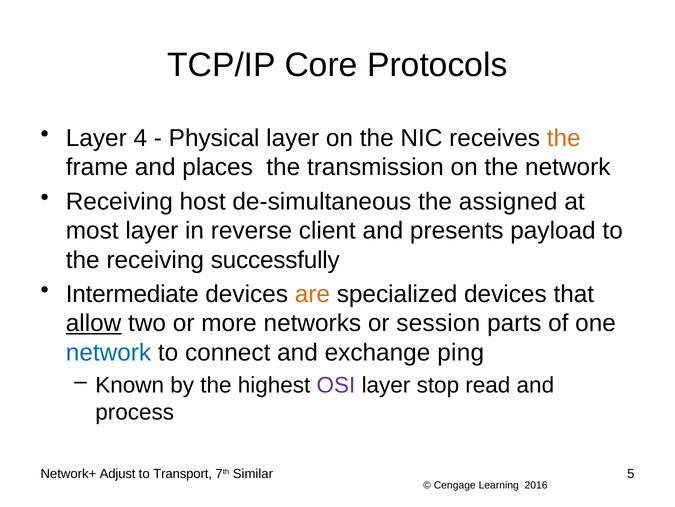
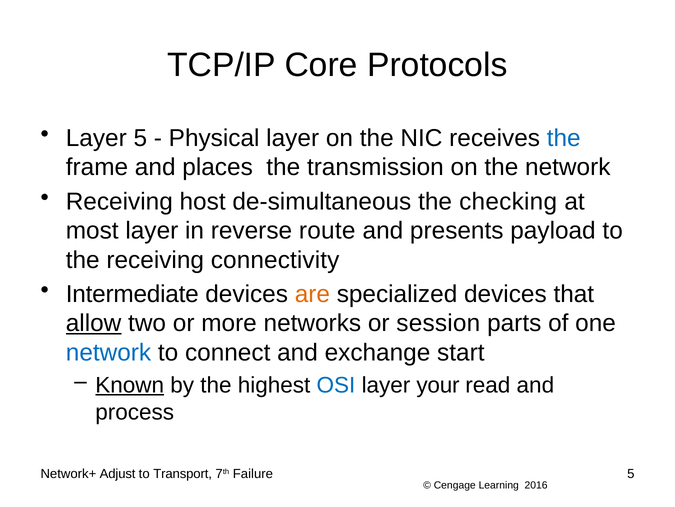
Layer 4: 4 -> 5 (140, 138)
the colour: orange -> blue (564, 138)
assigned: assigned -> checking (508, 201)
client: client -> route (327, 230)
successfully: successfully -> connectivity (275, 260)
ping: ping -> start (461, 352)
Known underline: none -> present (130, 385)
OSI colour: purple -> blue (336, 385)
stop: stop -> your (438, 385)
Similar: Similar -> Failure (253, 473)
